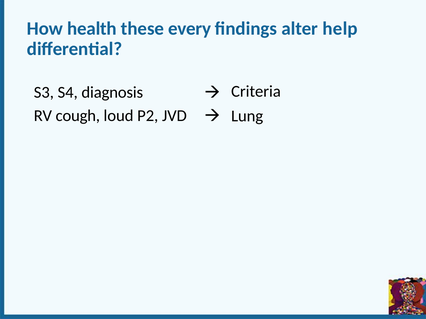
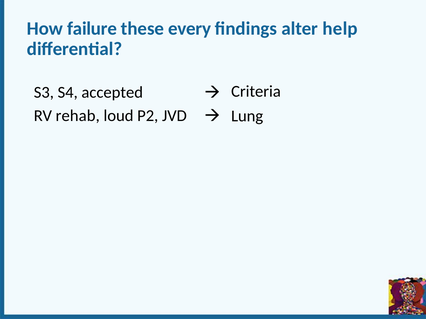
health: health -> failure (92, 29)
diagnosis: diagnosis -> accepted (112, 93)
cough: cough -> rehab (78, 116)
